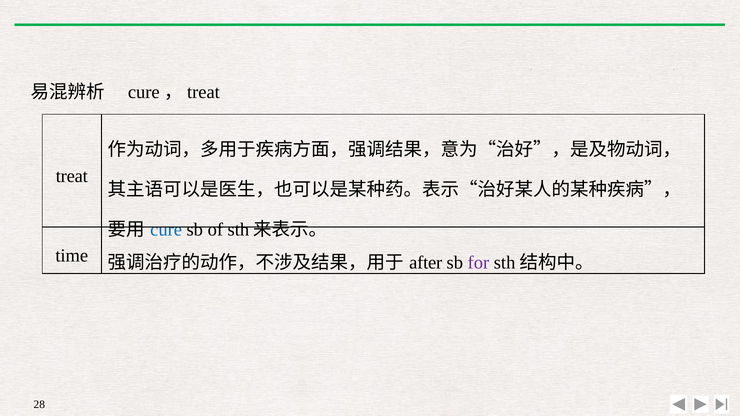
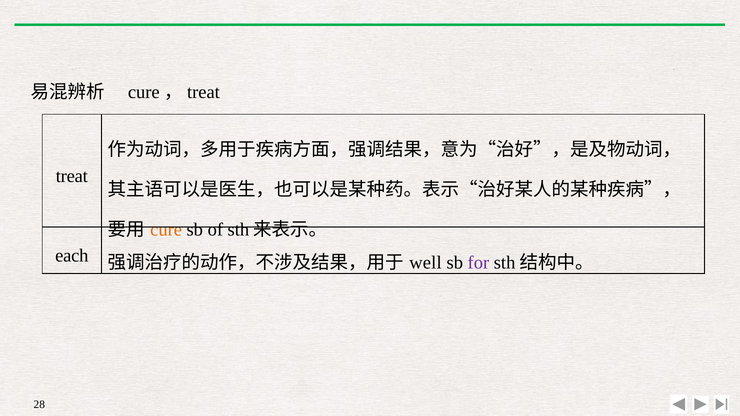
cure colour: blue -> orange (166, 230)
time: time -> each (72, 256)
after: after -> well (426, 263)
